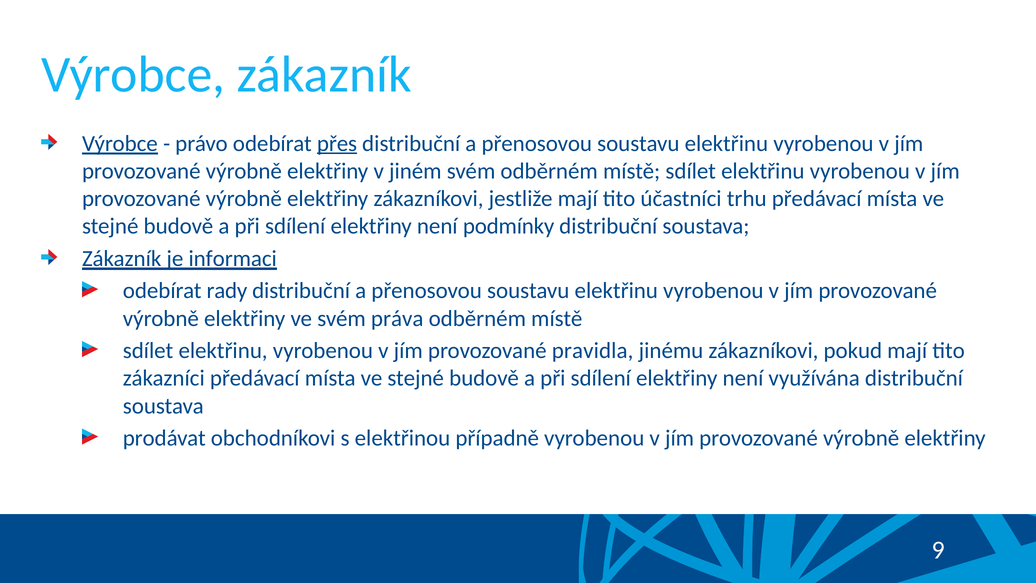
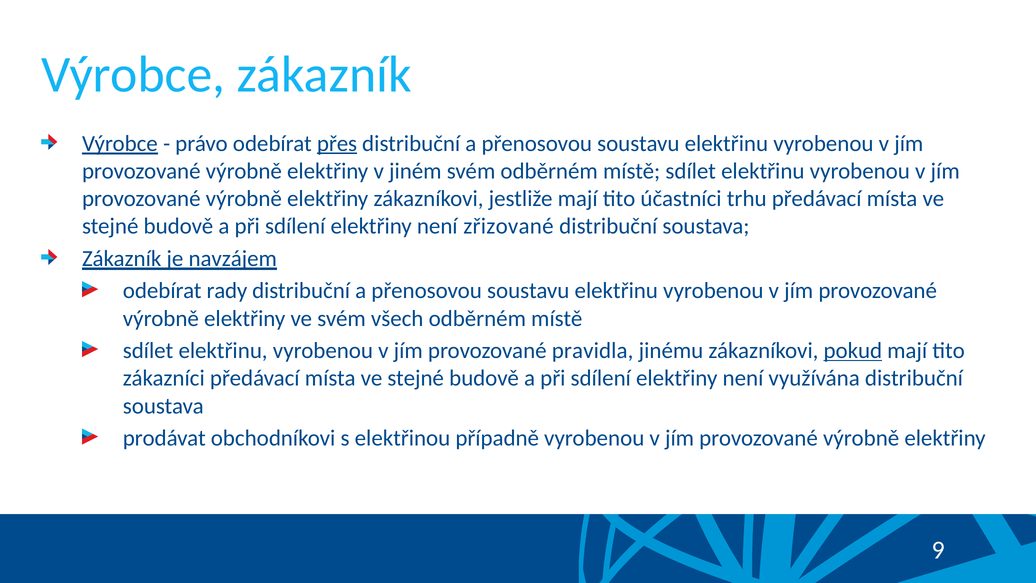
podmínky: podmínky -> zřizované (508, 226)
informaci: informaci -> navzájem (233, 258)
práva: práva -> všech (397, 318)
pokud underline: none -> present (853, 351)
